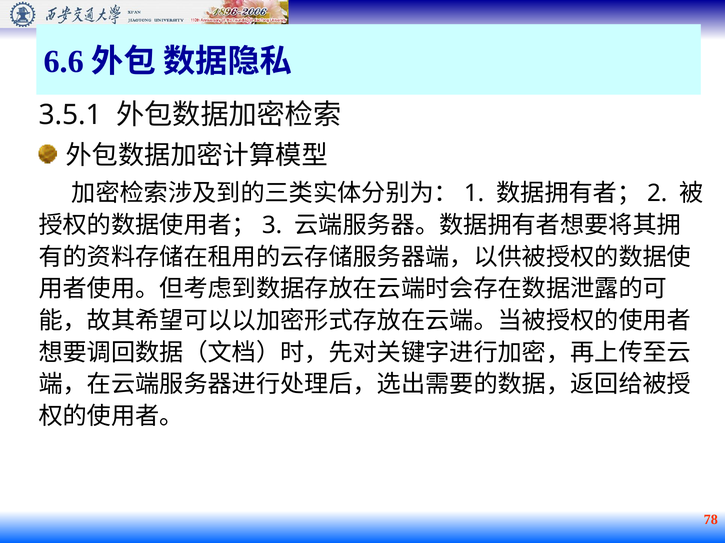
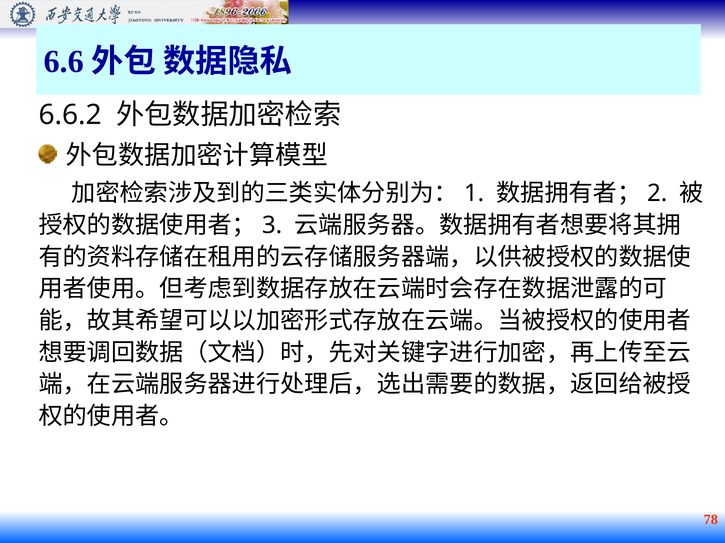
3.5.1: 3.5.1 -> 6.6.2 (70, 115)
